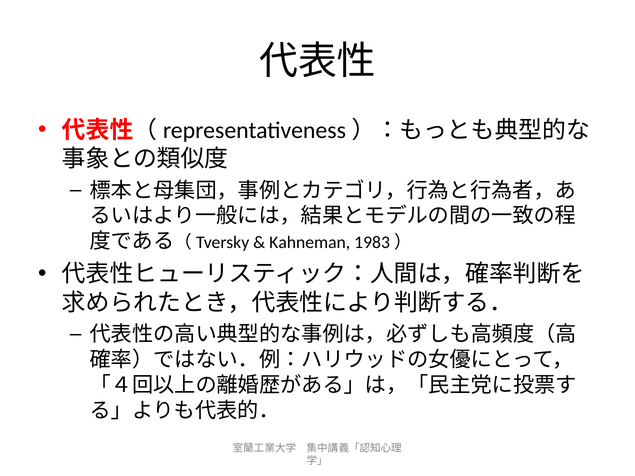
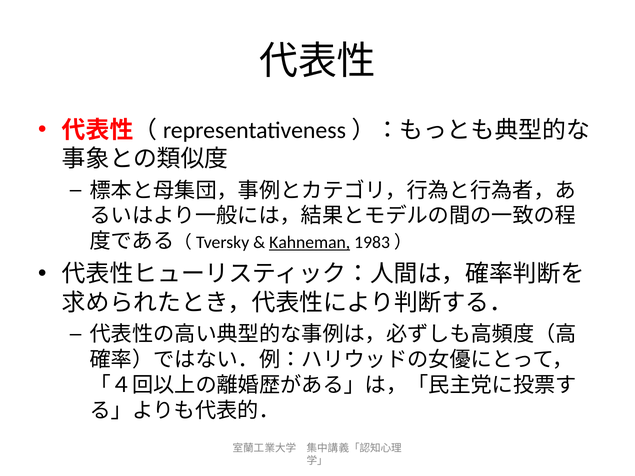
Kahneman underline: none -> present (310, 243)
